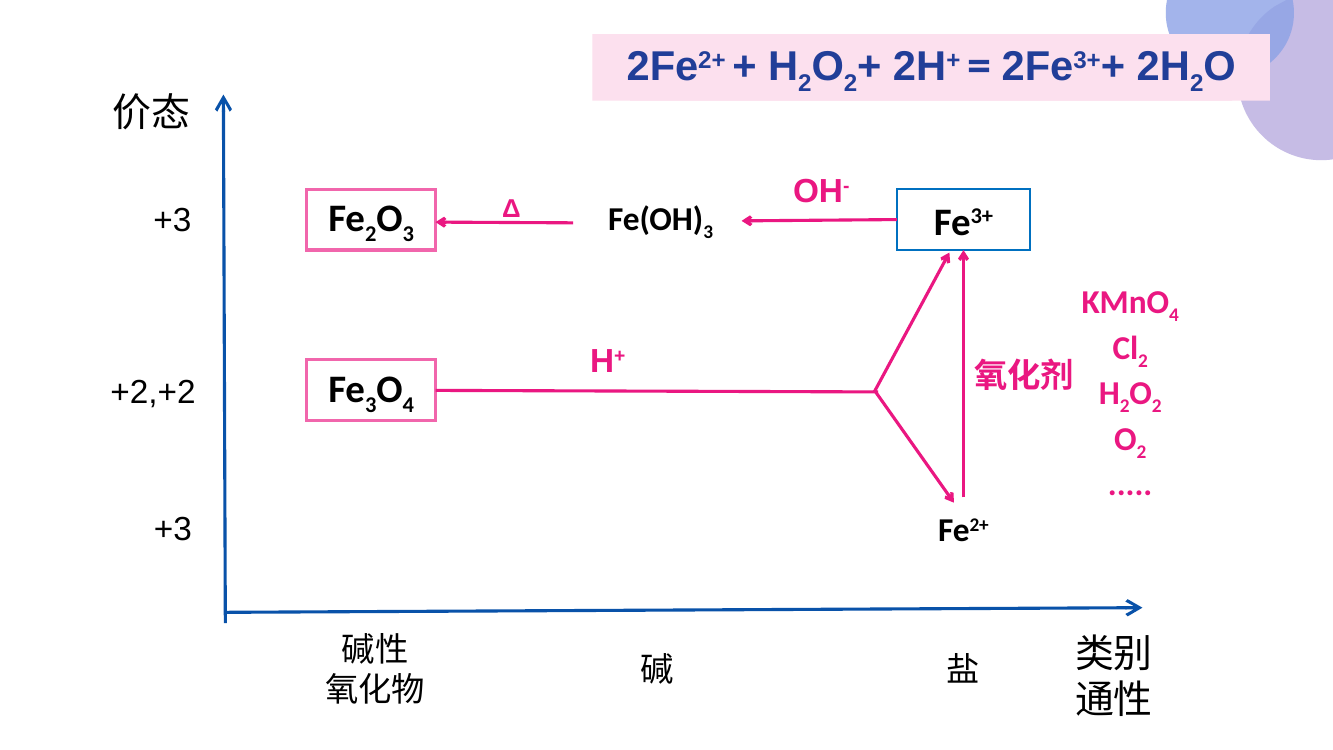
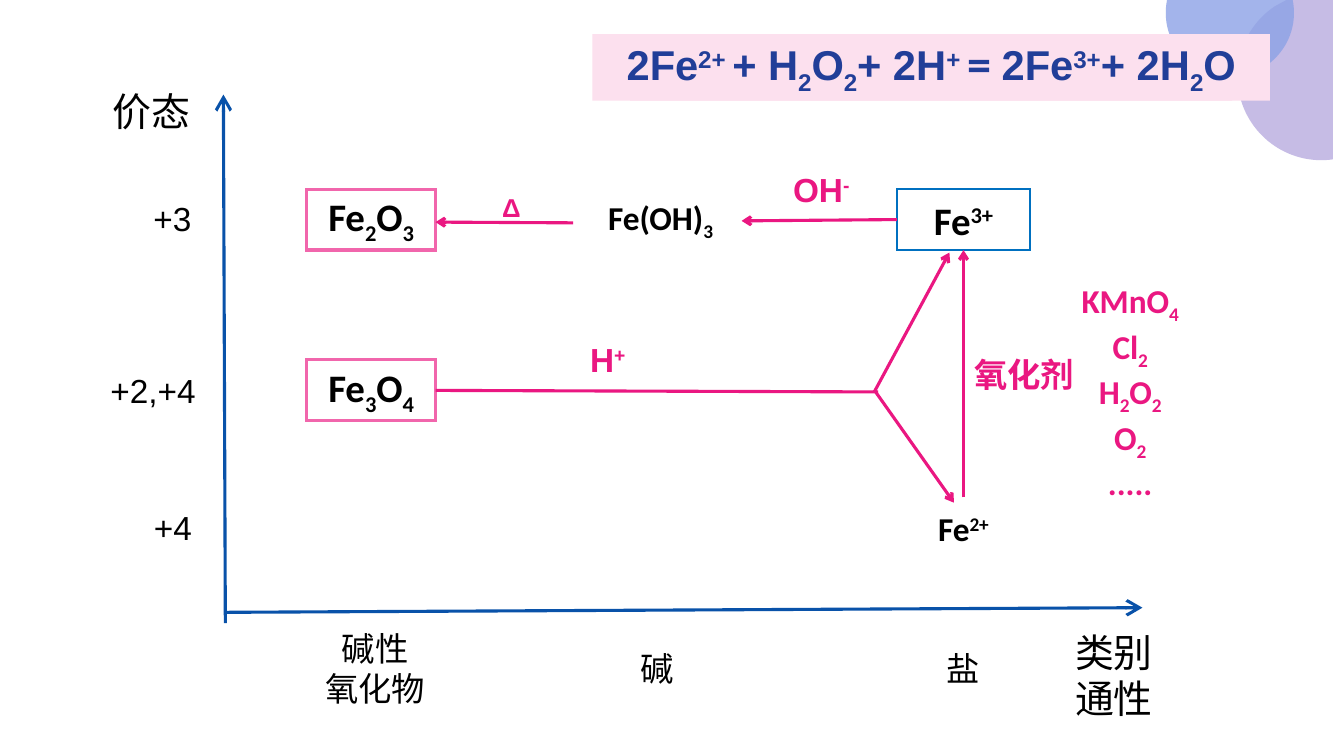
+2,+2: +2,+2 -> +2,+4 (153, 392)
+3: +3 -> +4 (173, 530)
